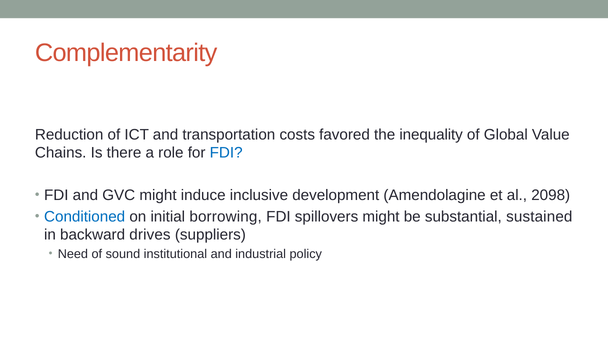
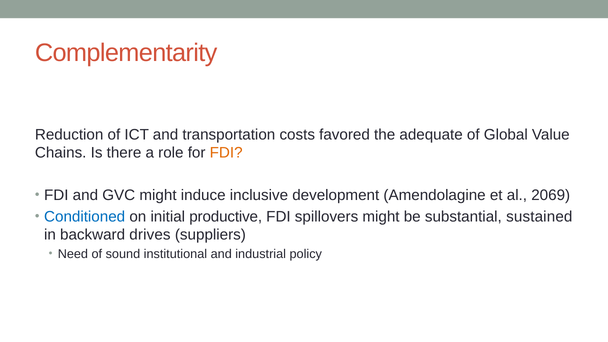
inequality: inequality -> adequate (431, 135)
FDI colour: blue -> orange (226, 153)
2098: 2098 -> 2069 (551, 195)
borrowing: borrowing -> productive (226, 217)
